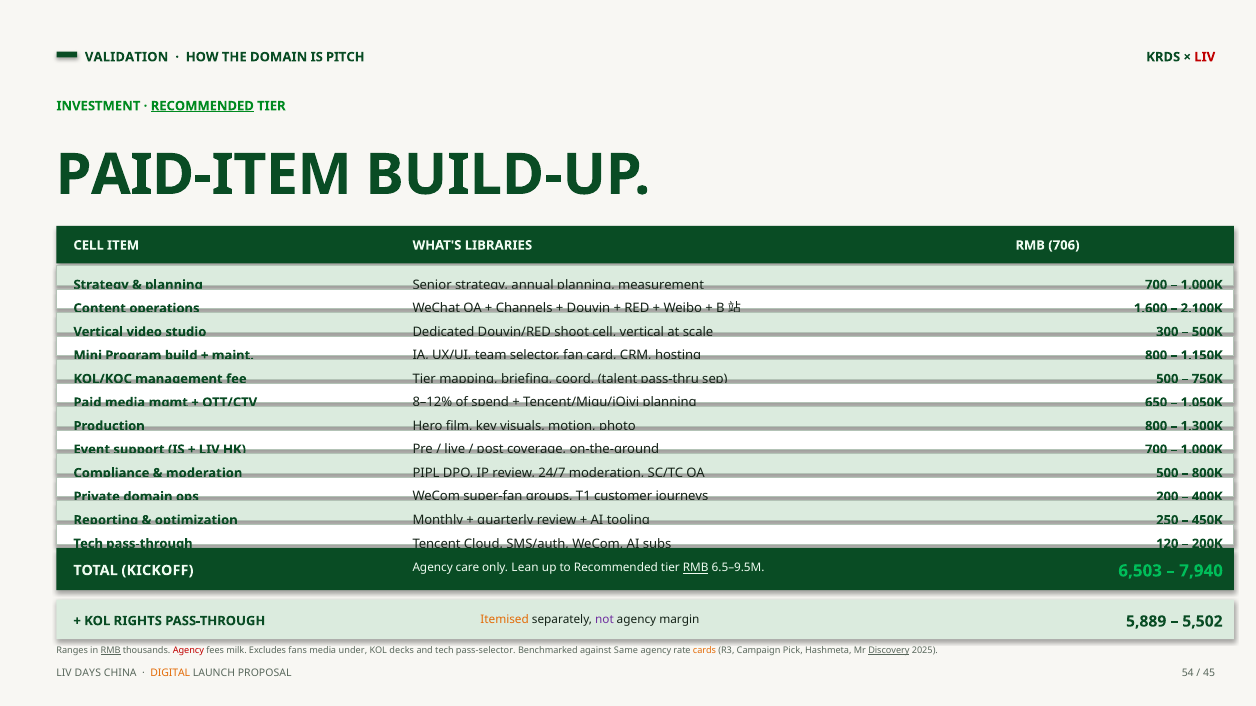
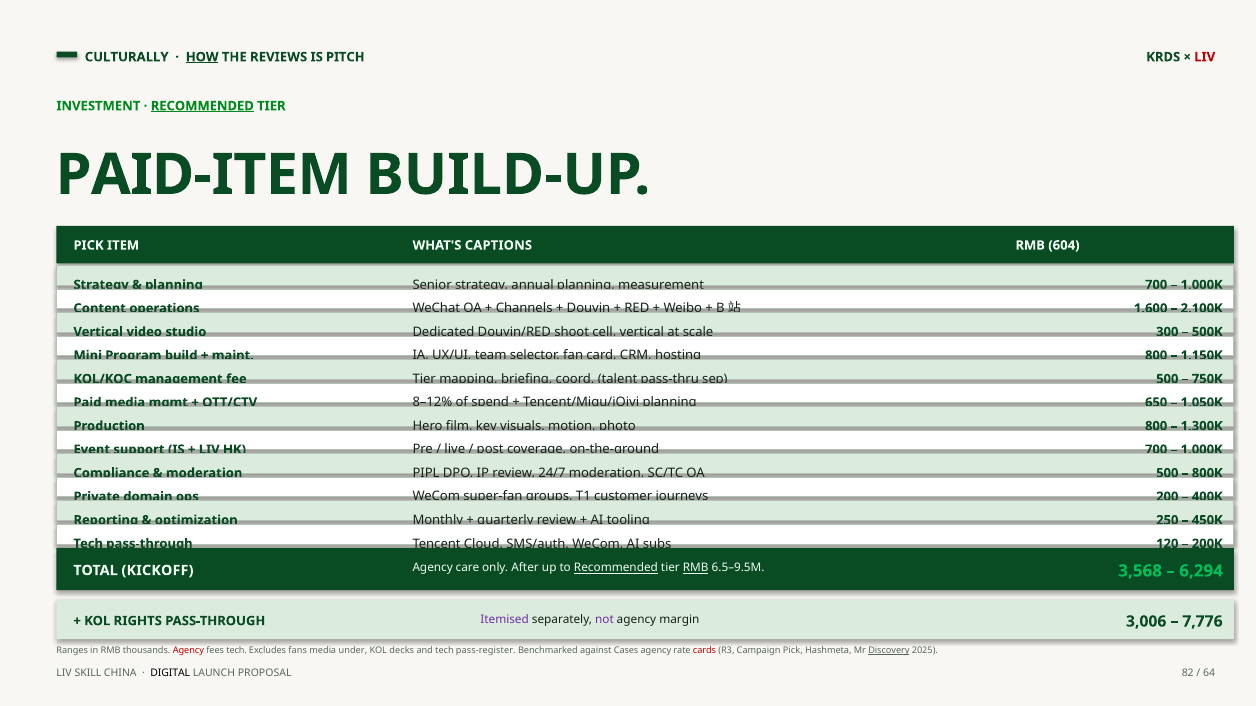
VALIDATION: VALIDATION -> CULTURALLY (127, 57)
HOW underline: none -> present (202, 57)
THE DOMAIN: DOMAIN -> REVIEWS (279, 57)
CELL: CELL -> PICK (89, 245)
LIBRARIES: LIBRARIES -> CAPTIONS (498, 245)
706: 706 -> 604 (1064, 245)
Lean: Lean -> After (525, 568)
Recommended underline: none -> present (616, 568)
6,503: 6,503 -> 3,568 (1140, 571)
7,940: 7,940 -> 6,294 (1201, 571)
Itemised colour: orange -> purple (505, 620)
5,889: 5,889 -> 3,006 (1146, 622)
5,502: 5,502 -> 7,776 (1202, 622)
RMB underline: present -> none (111, 651)
fees milk: milk -> tech (237, 651)
pass-selector: pass-selector -> pass-register (486, 651)
Same: Same -> Cases (626, 651)
cards colour: orange -> red (704, 651)
DAYS: DAYS -> SKILL (88, 674)
DIGITAL colour: orange -> black (170, 674)
54: 54 -> 82 (1188, 674)
45: 45 -> 64 (1209, 674)
